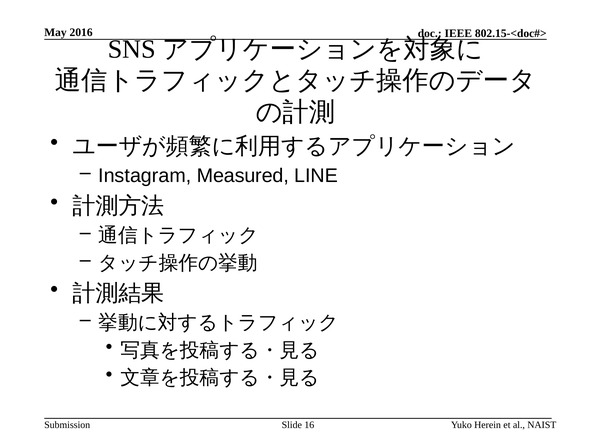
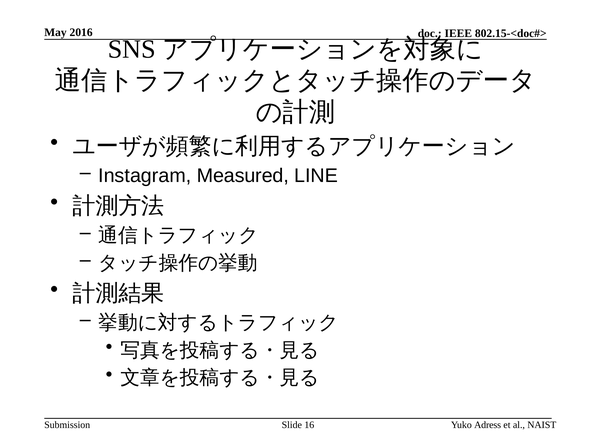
Herein: Herein -> Adress (488, 425)
